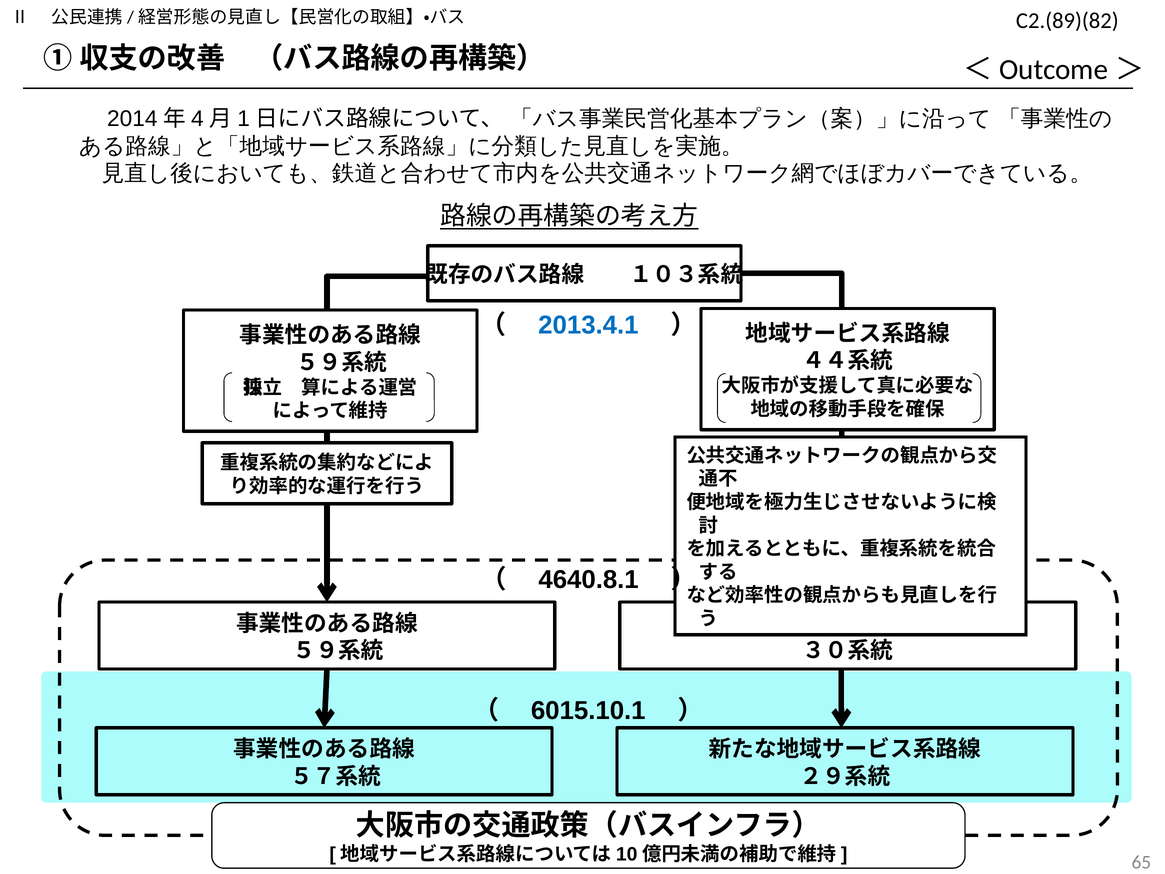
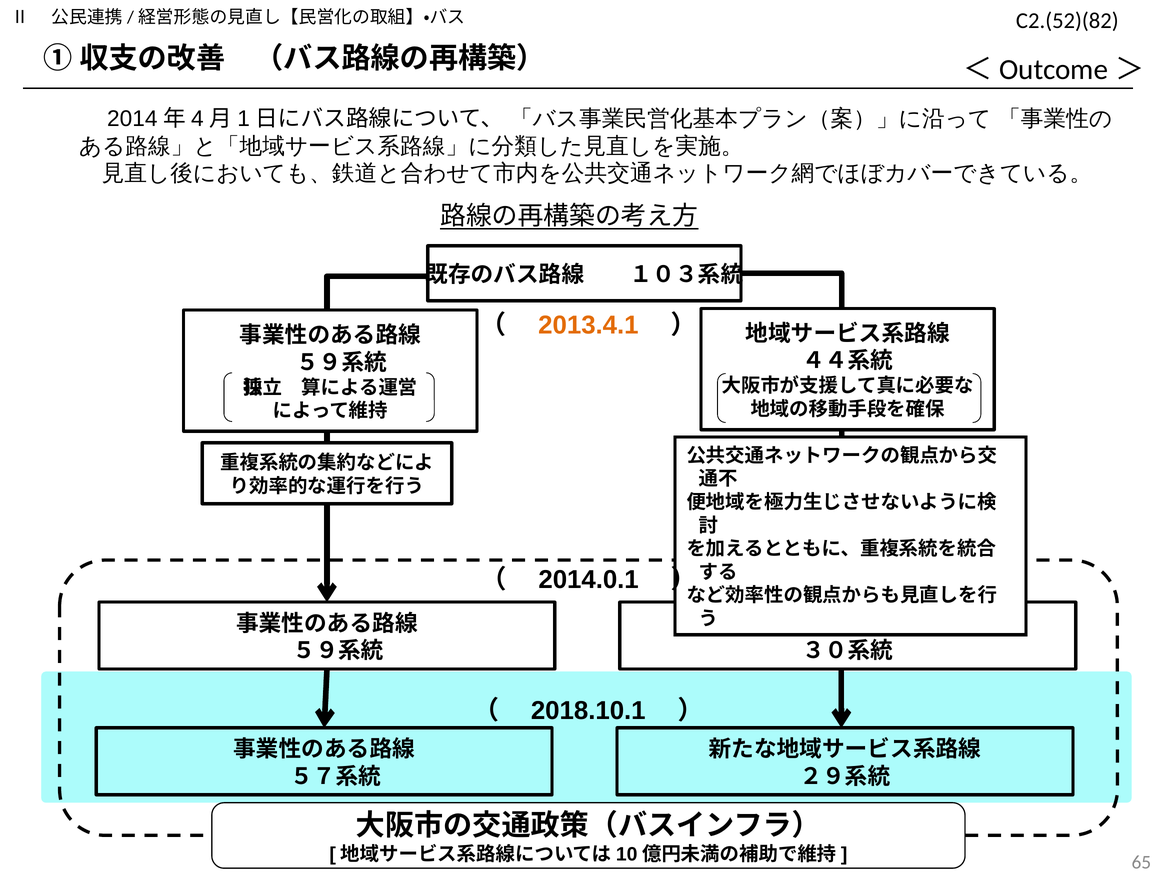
C2.(89)(82: C2.(89)(82 -> C2.(52)(82 (1067, 21)
2013.4.1 colour: blue -> orange (588, 325)
4640.8.1: 4640.8.1 -> 2014.0.1 (589, 580)
6015.10.1: 6015.10.1 -> 2018.10.1 (588, 711)
